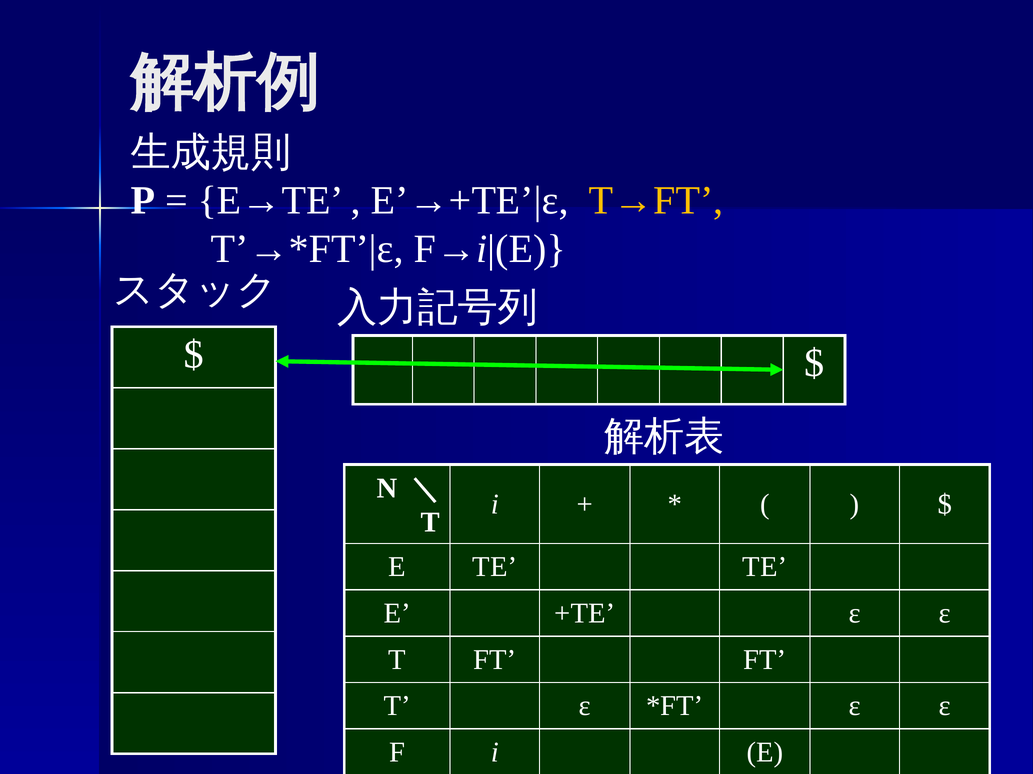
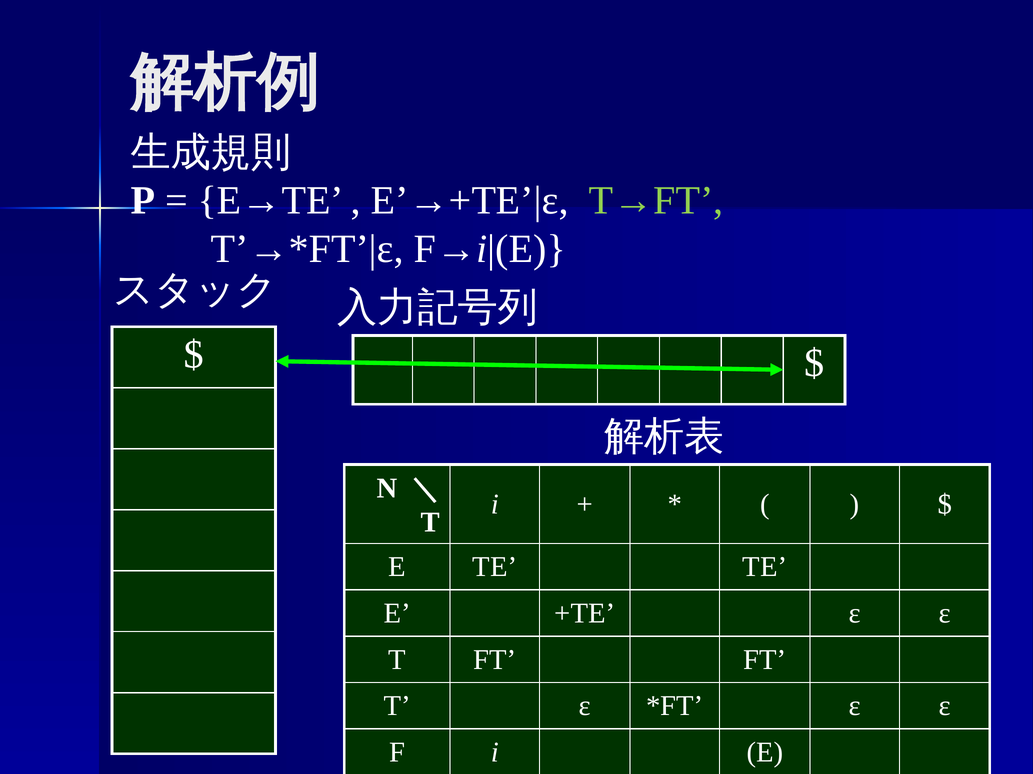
T→FT colour: yellow -> light green (656, 201)
